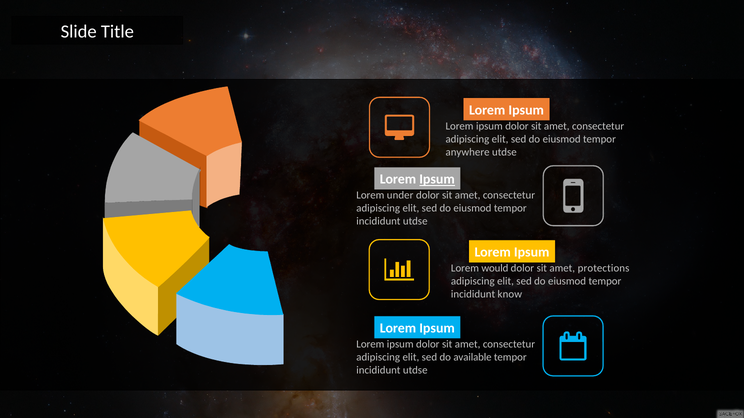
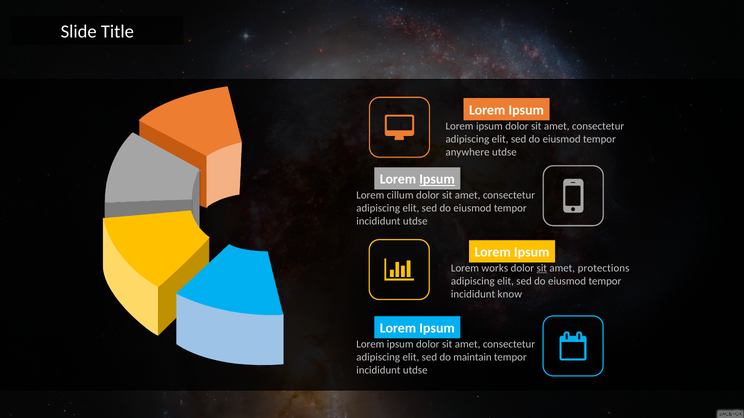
under: under -> cillum (400, 195)
would: would -> works (495, 269)
sit underline: none -> present (542, 269)
available: available -> maintain (472, 358)
